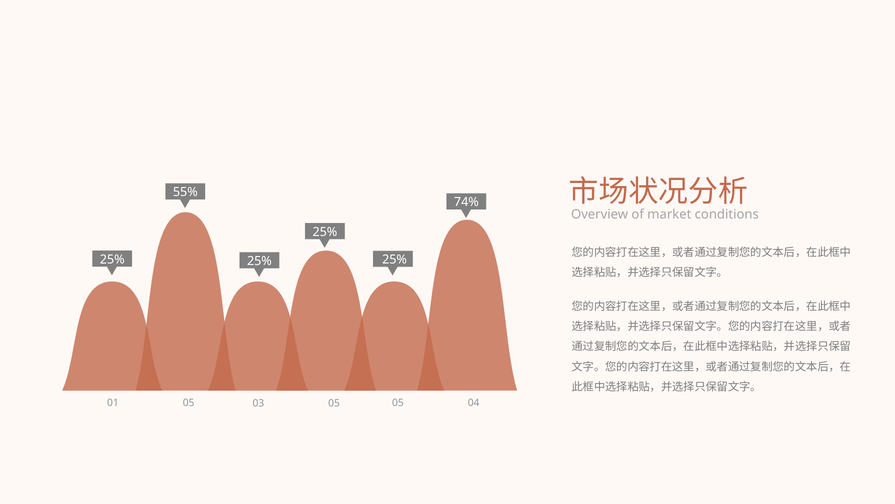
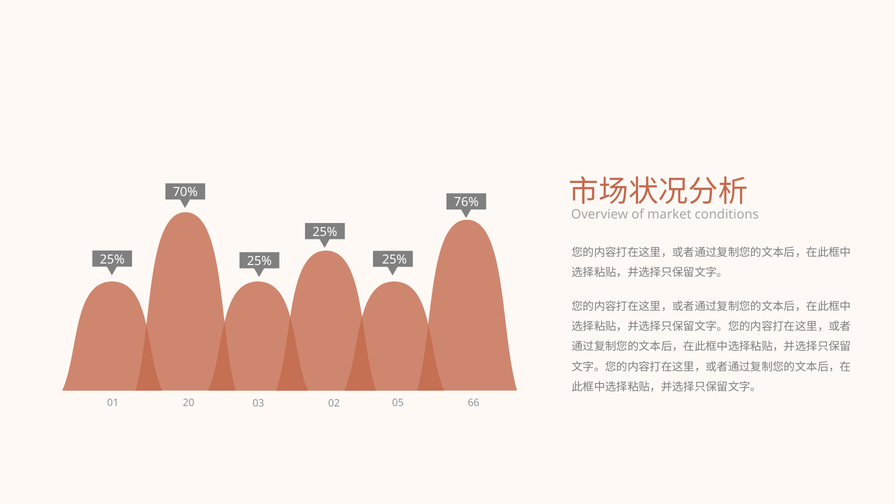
55%: 55% -> 70% (185, 192)
74%: 74% -> 76% (466, 202)
01 05: 05 -> 20 (189, 402)
03 05: 05 -> 02 (334, 403)
04: 04 -> 66 (474, 402)
